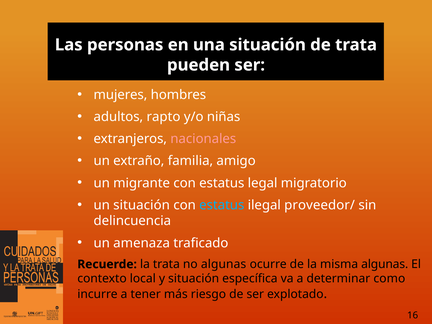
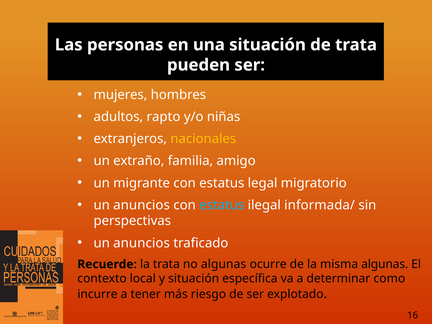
nacionales colour: pink -> yellow (203, 139)
situación: situación -> anuncios (142, 205)
proveedor/: proveedor/ -> informada/ (320, 205)
delincuencia: delincuencia -> perspectivas (132, 221)
amenaza: amenaza -> anuncios (142, 243)
